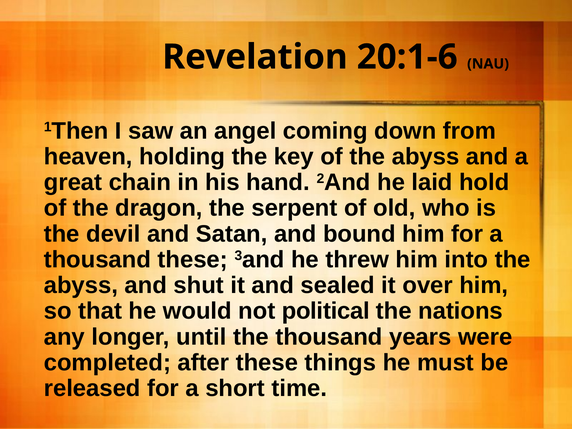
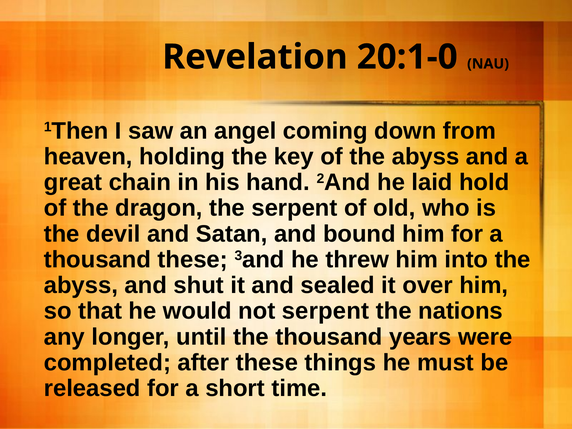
20:1-6: 20:1-6 -> 20:1-0 (407, 57)
not political: political -> serpent (325, 311)
